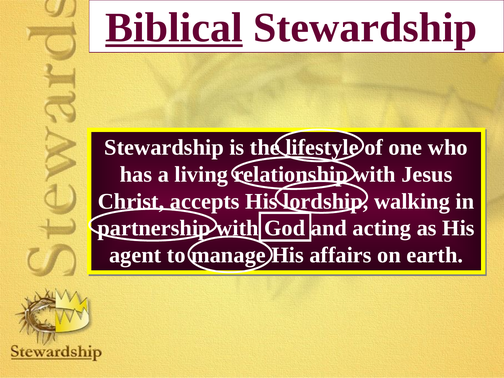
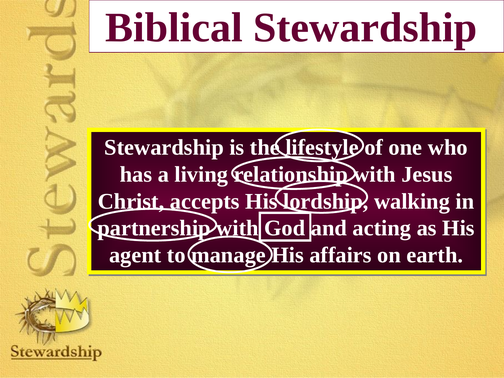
Biblical underline: present -> none (174, 28)
